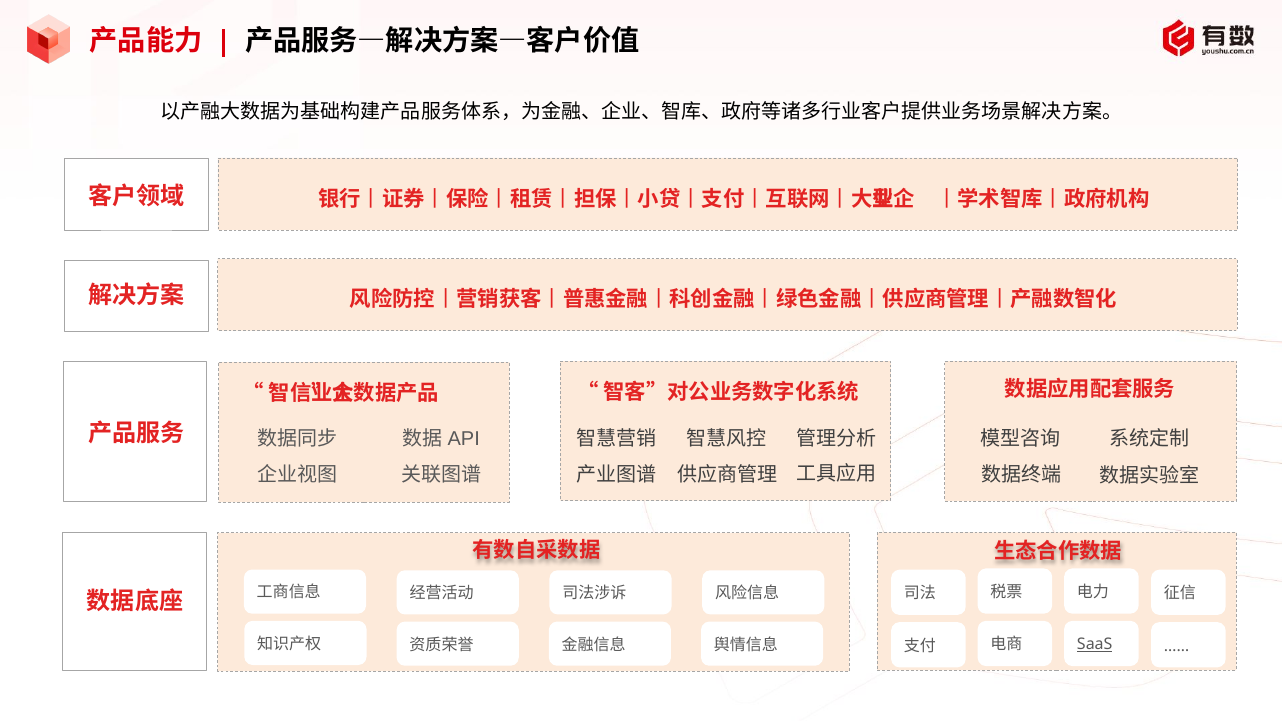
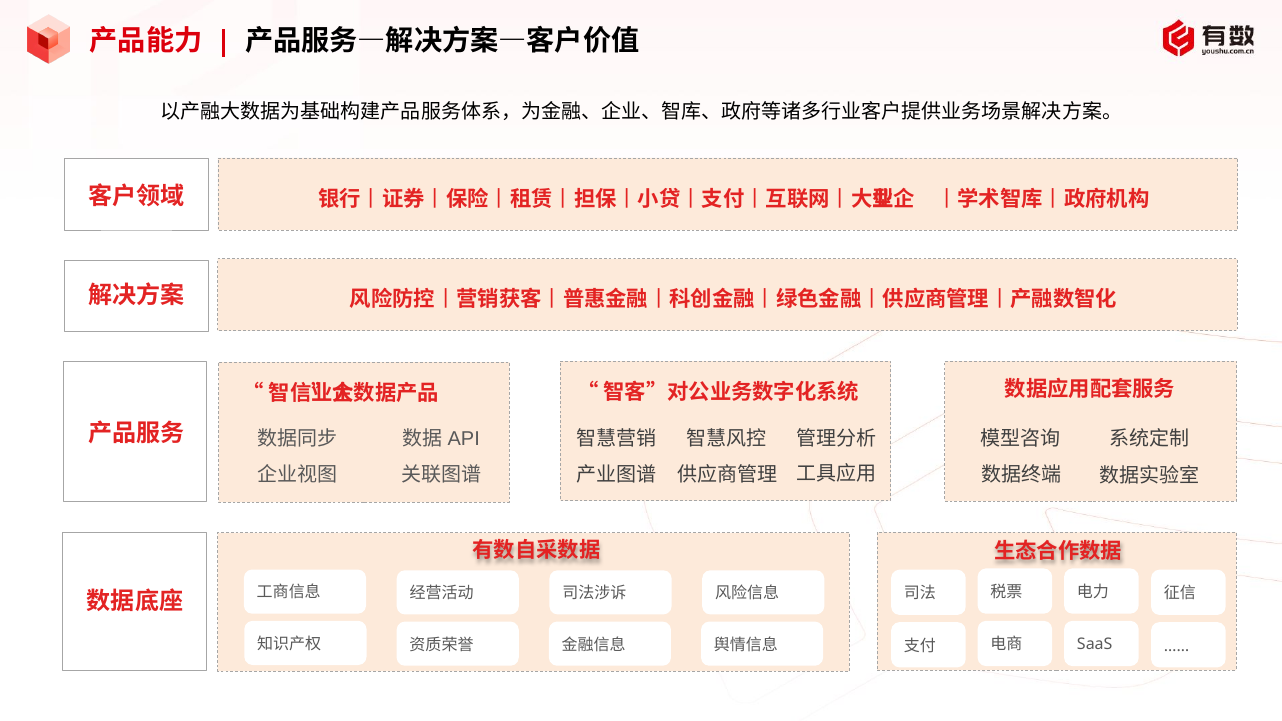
SaaS underline: present -> none (1095, 645)
